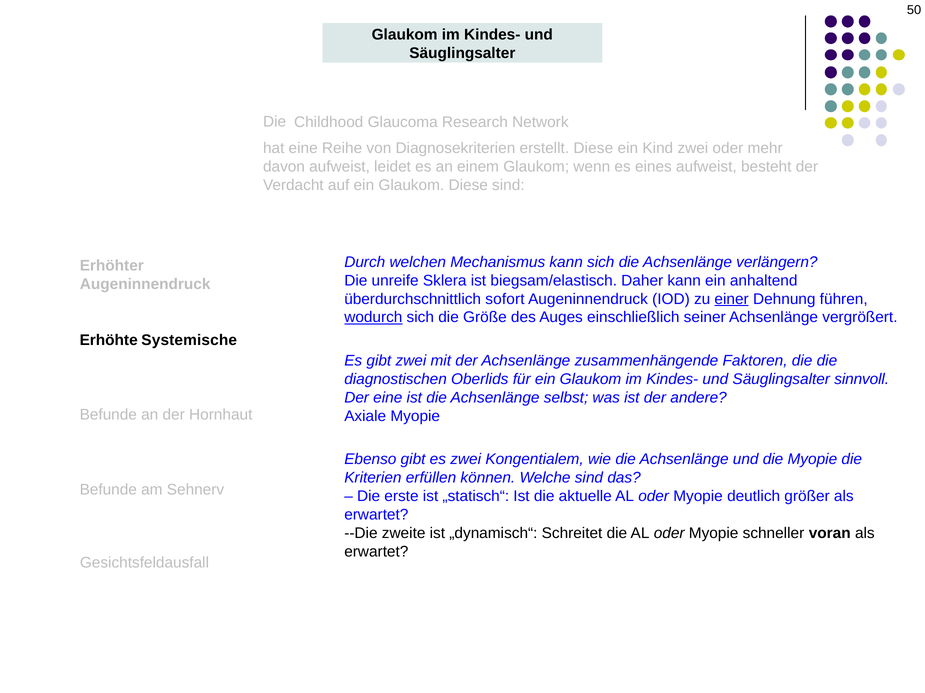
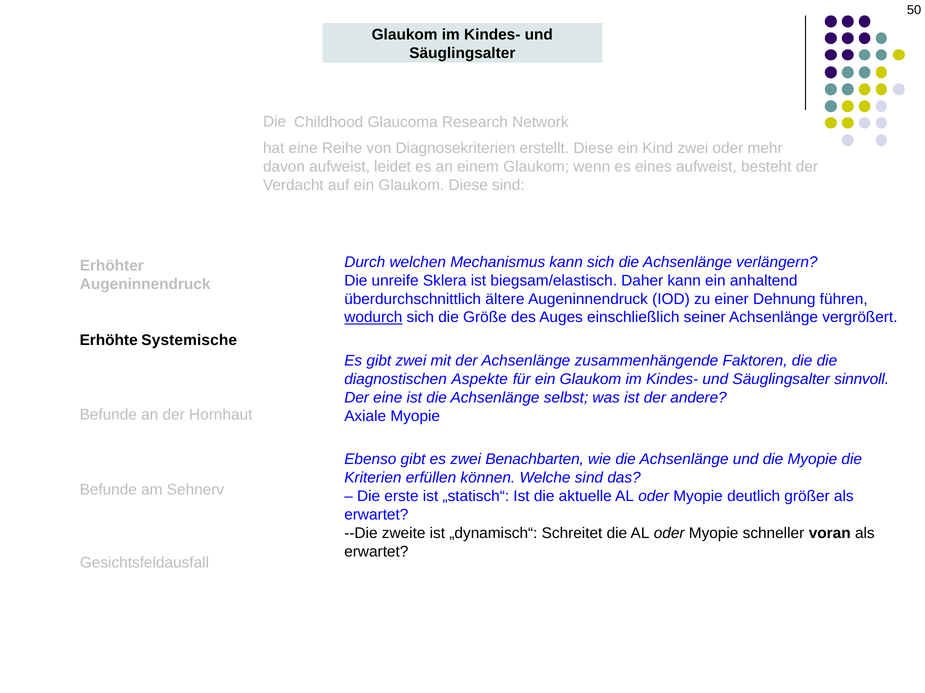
sofort: sofort -> ältere (505, 299)
einer underline: present -> none (732, 299)
Oberlids: Oberlids -> Aspekte (480, 379)
Kongentialem: Kongentialem -> Benachbarten (535, 460)
